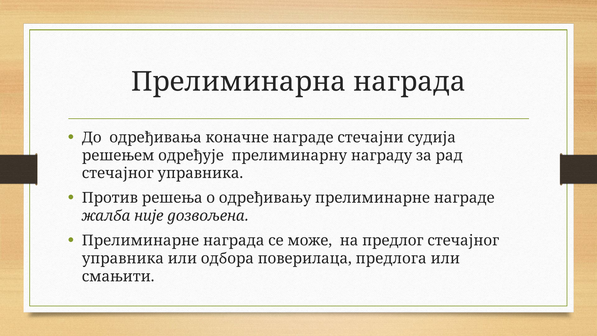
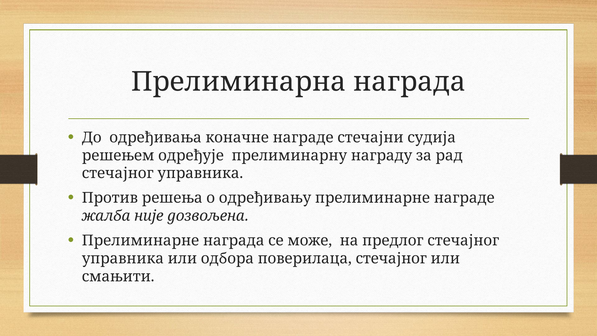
поверилаца предлога: предлога -> стечајног (391, 258)
